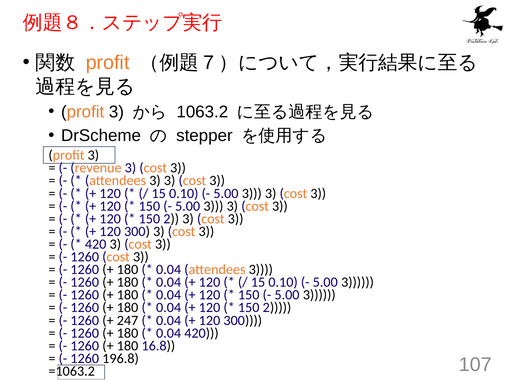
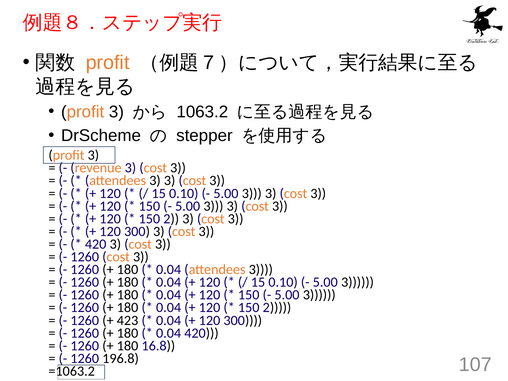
247: 247 -> 423 (128, 320)
